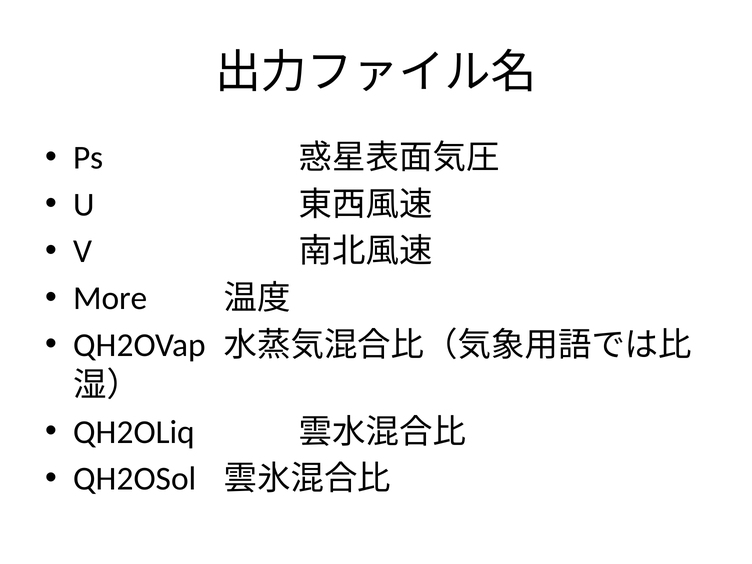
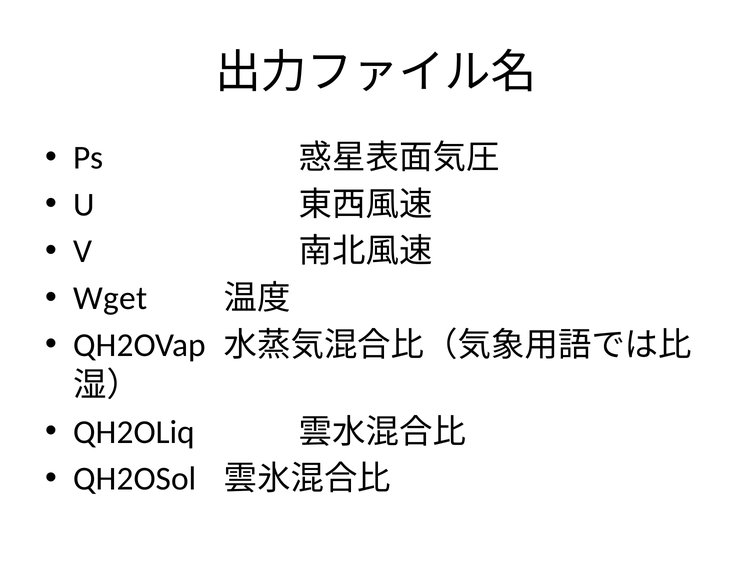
More: More -> Wget (110, 298)
